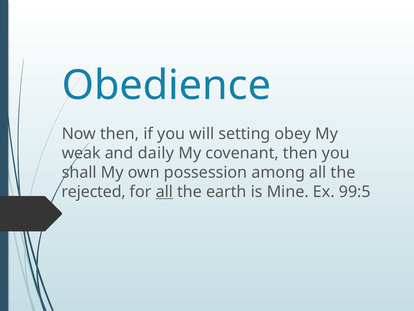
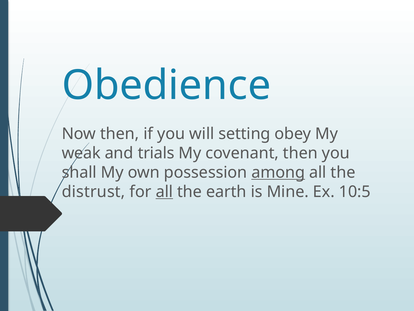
daily: daily -> trials (156, 153)
among underline: none -> present (278, 172)
rejected: rejected -> distrust (94, 191)
99:5: 99:5 -> 10:5 (355, 191)
